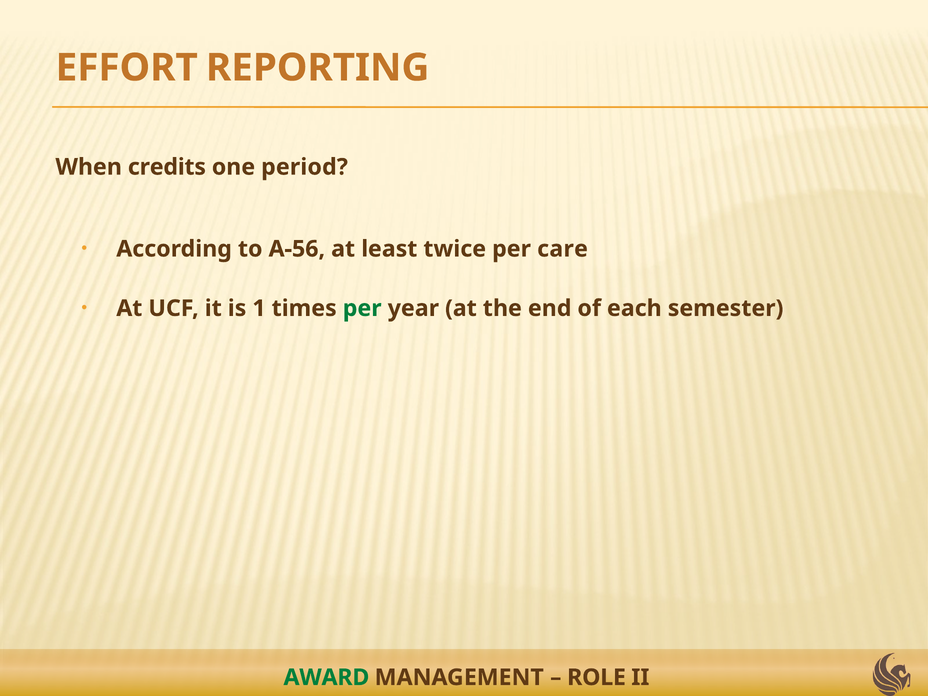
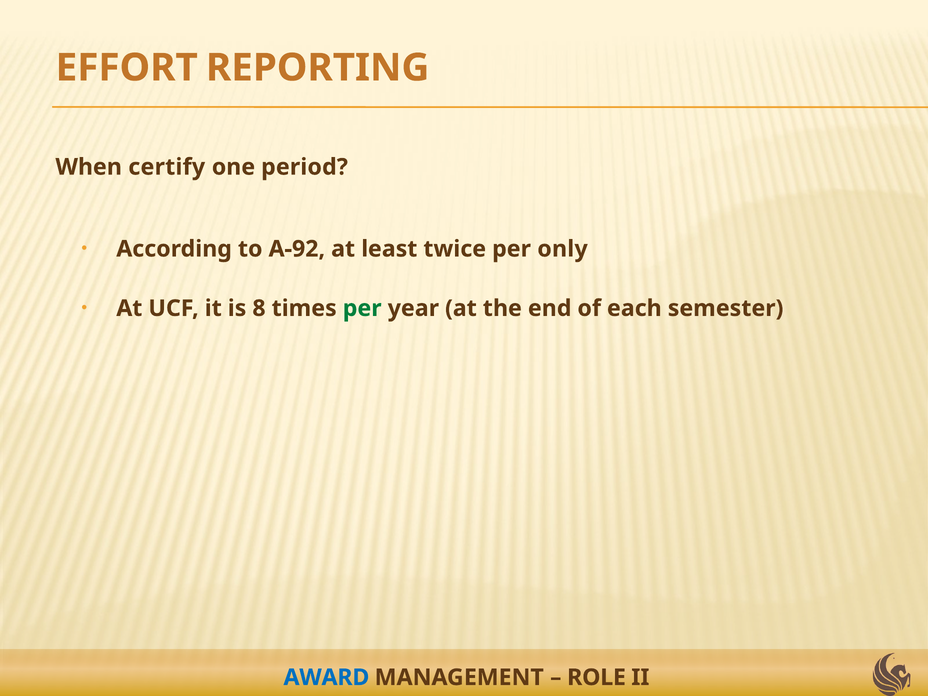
credits: credits -> certify (167, 167)
A-56: A-56 -> A-92 (297, 249)
care: care -> only (563, 249)
1: 1 -> 8 (259, 308)
AWARD colour: green -> blue (326, 677)
